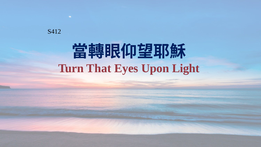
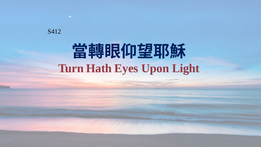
That: That -> Hath (99, 68)
